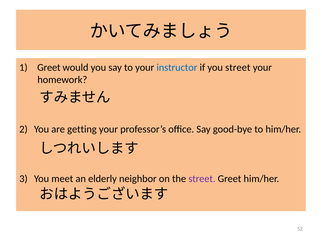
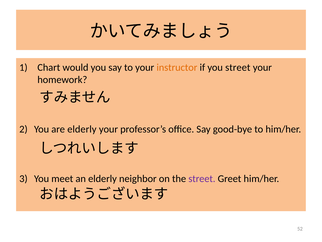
Greet: Greet -> Chart (49, 67)
instructor colour: blue -> orange (177, 67)
are getting: getting -> elderly (82, 129)
